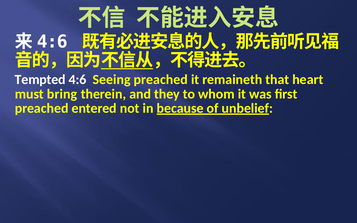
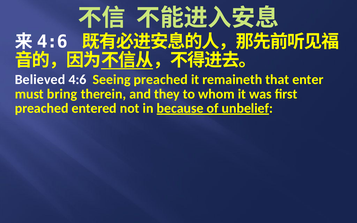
Tempted: Tempted -> Believed (40, 80)
heart: heart -> enter (308, 80)
